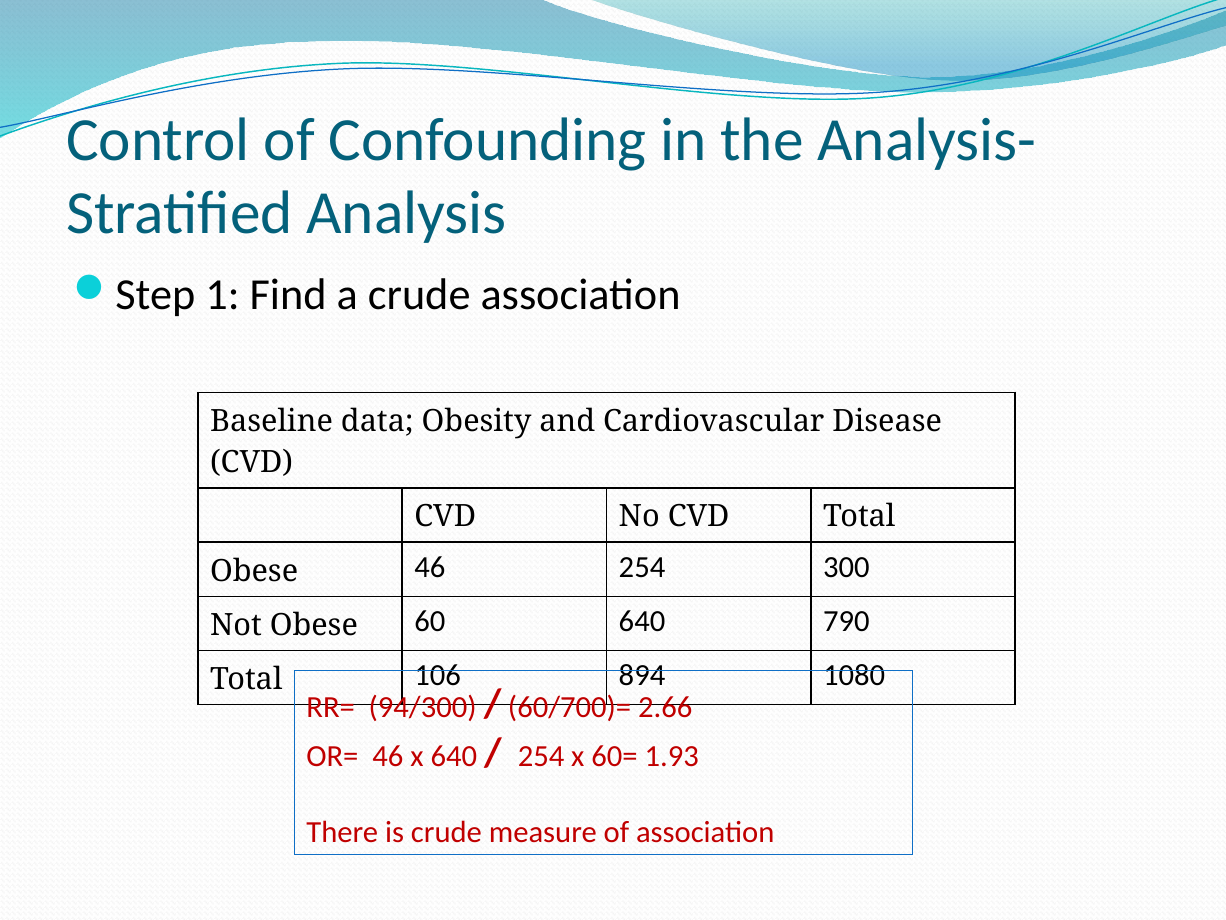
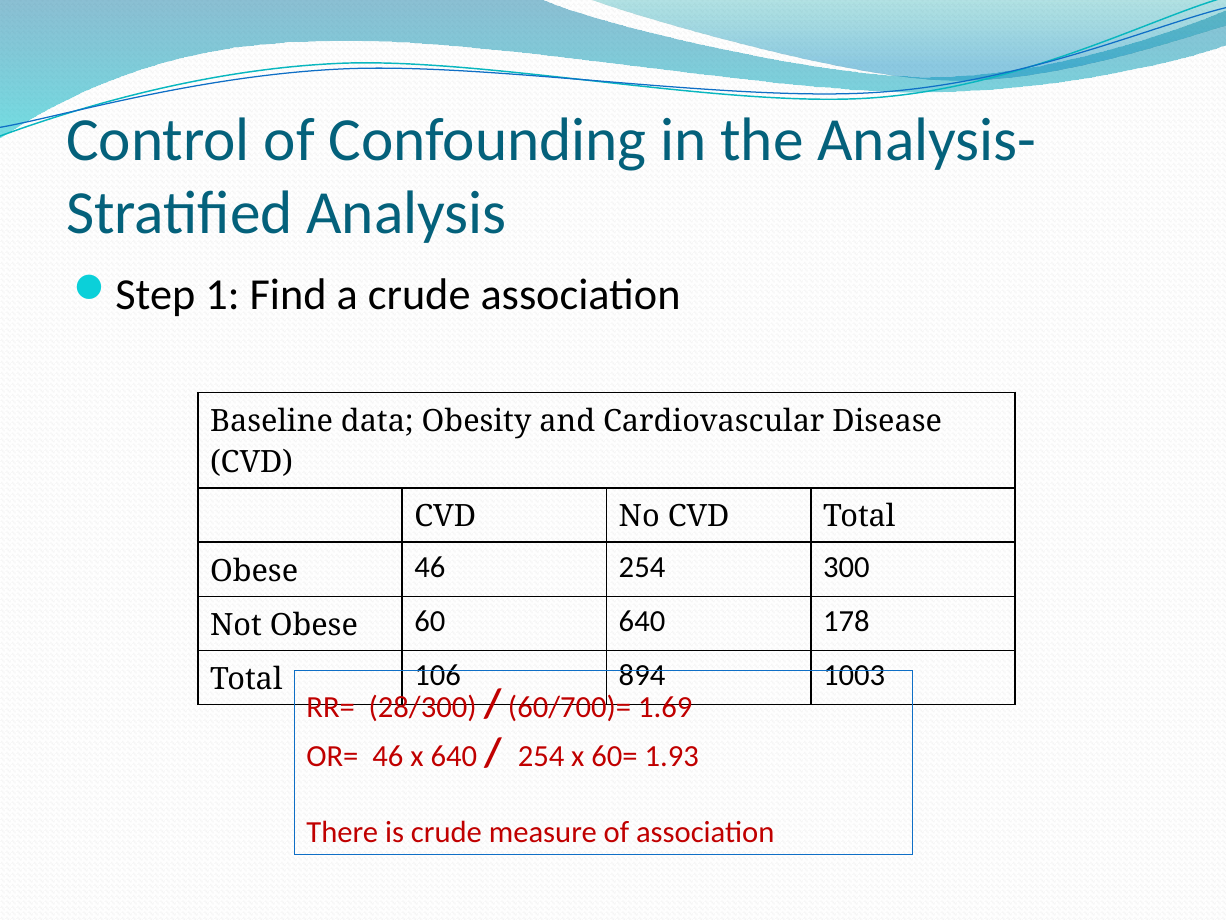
790: 790 -> 178 (846, 621)
1080: 1080 -> 1003 (854, 675)
94/300: 94/300 -> 28/300 (423, 707)
2.66: 2.66 -> 1.69 (665, 707)
